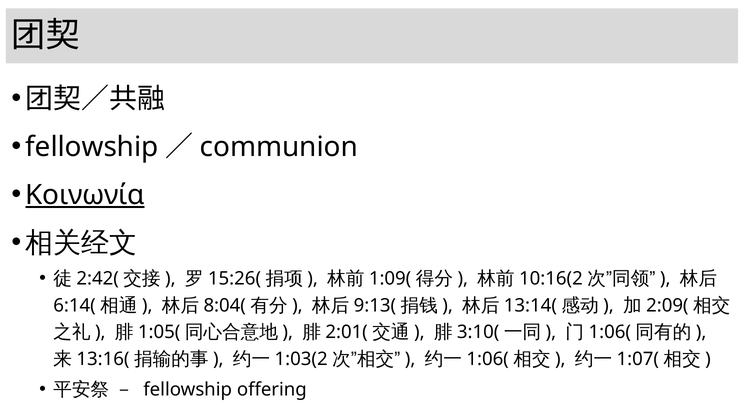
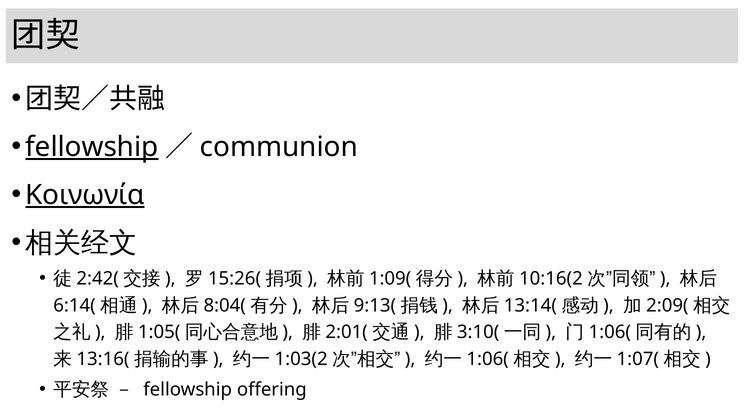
fellowship underline: none -> present (92, 147)
